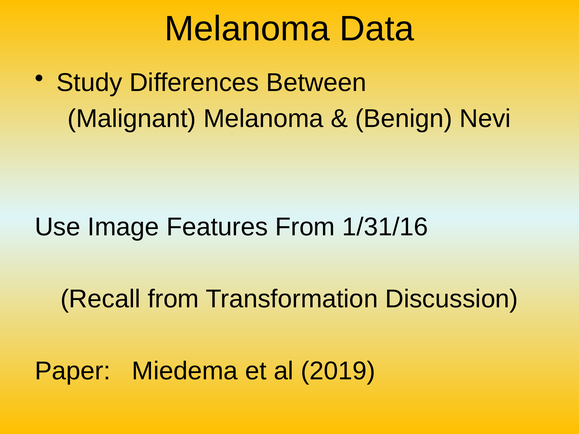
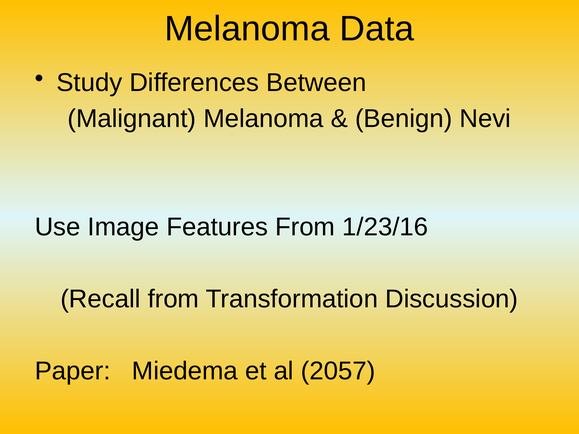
1/31/16: 1/31/16 -> 1/23/16 (385, 227)
2019: 2019 -> 2057 (338, 371)
